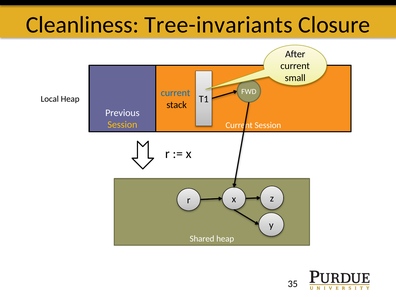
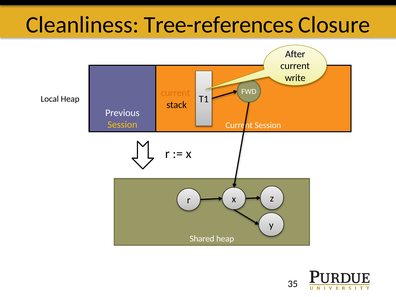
Tree-invariants: Tree-invariants -> Tree-references (219, 25)
small: small -> write (295, 78)
current colour: blue -> orange (175, 93)
